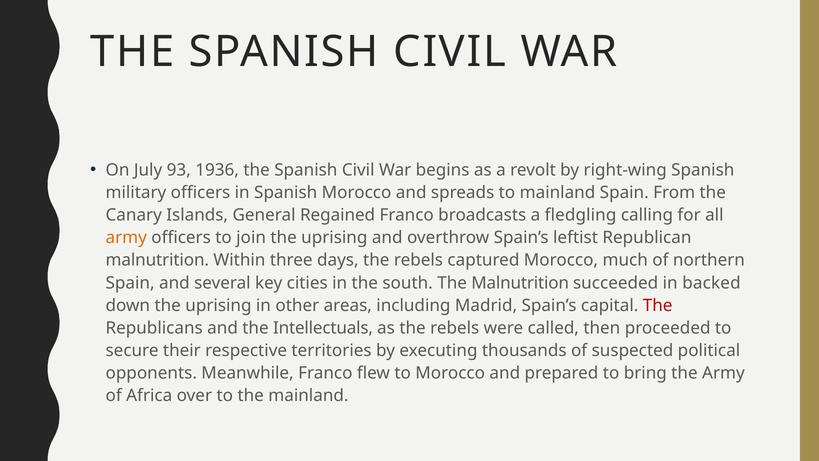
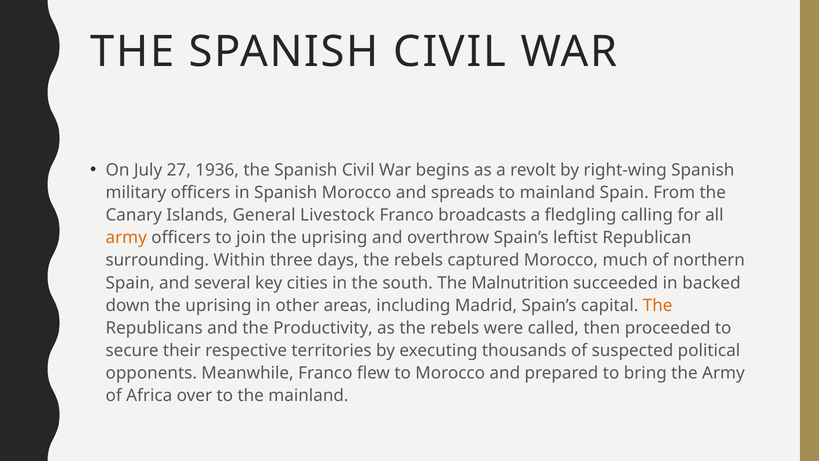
93: 93 -> 27 (179, 170)
Regained: Regained -> Livestock (337, 215)
malnutrition: malnutrition -> surrounding (157, 260)
The colour: red -> orange (658, 305)
Intellectuals: Intellectuals -> Productivity (323, 328)
